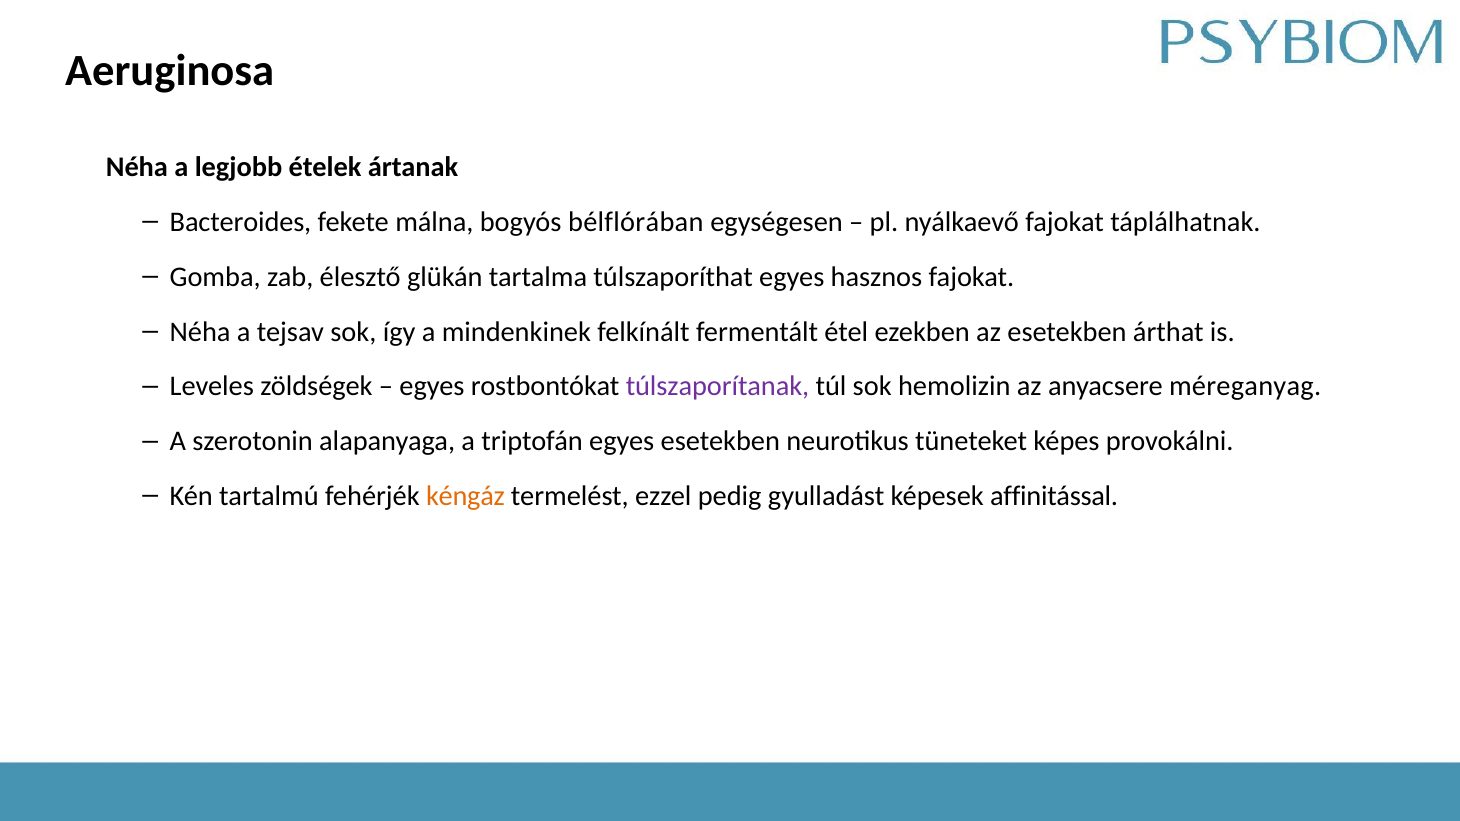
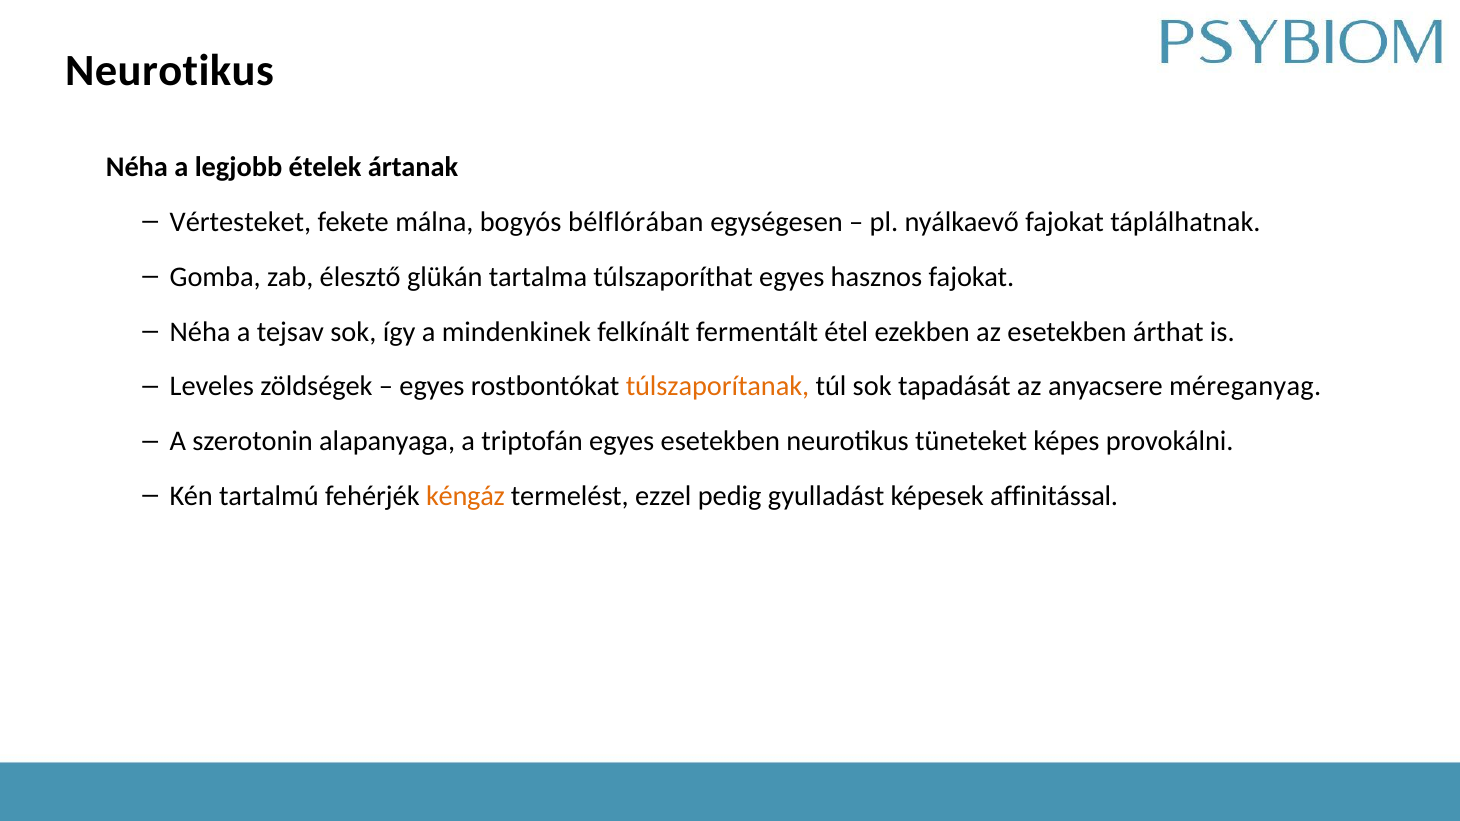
Aeruginosa: Aeruginosa -> Neurotikus (169, 71)
Bacteroides: Bacteroides -> Vértesteket (240, 222)
túlszaporítanak colour: purple -> orange (717, 387)
hemolizin: hemolizin -> tapadását (954, 387)
